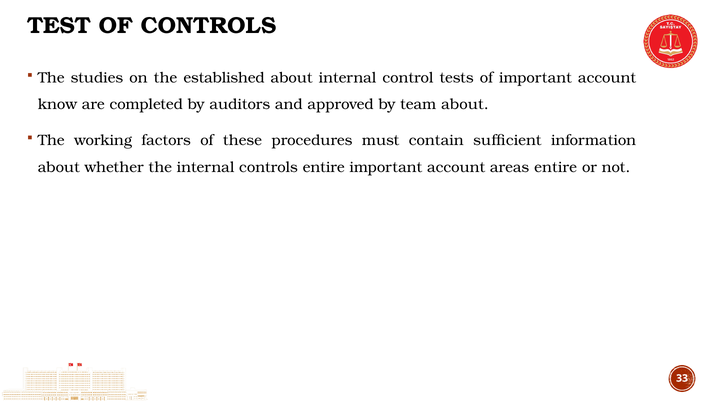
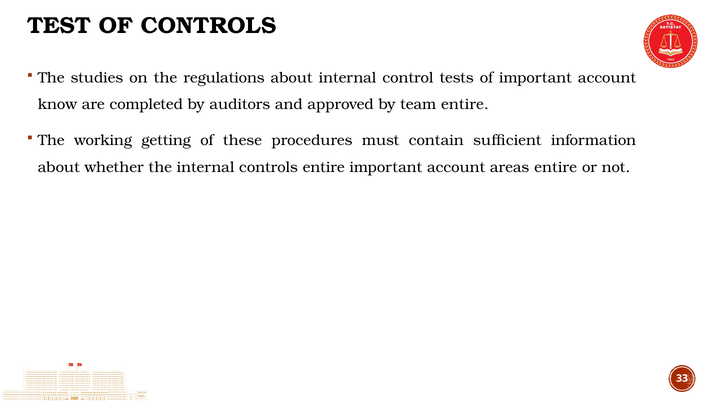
established: established -> regulations (224, 78)
team about: about -> entire (465, 105)
factors: factors -> getting (166, 140)
